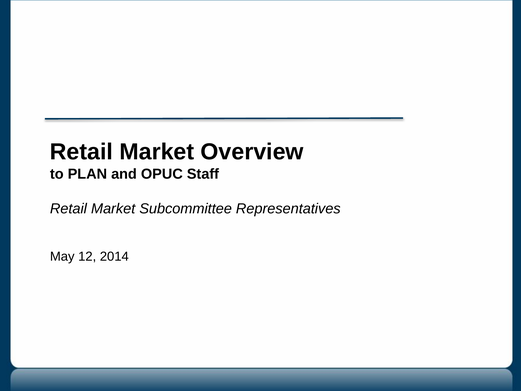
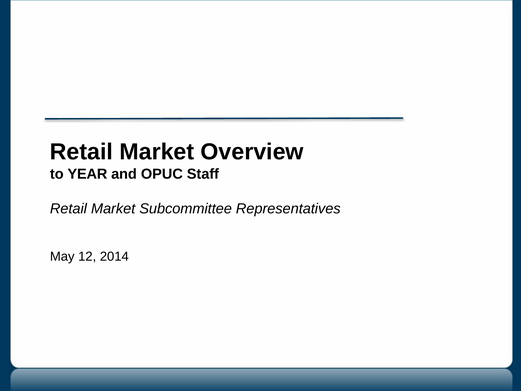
PLAN: PLAN -> YEAR (87, 174)
